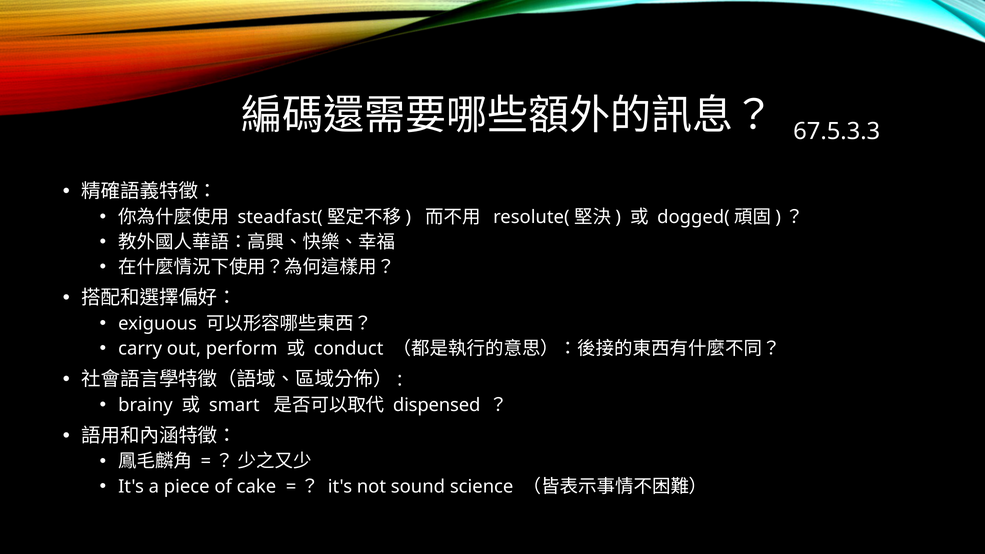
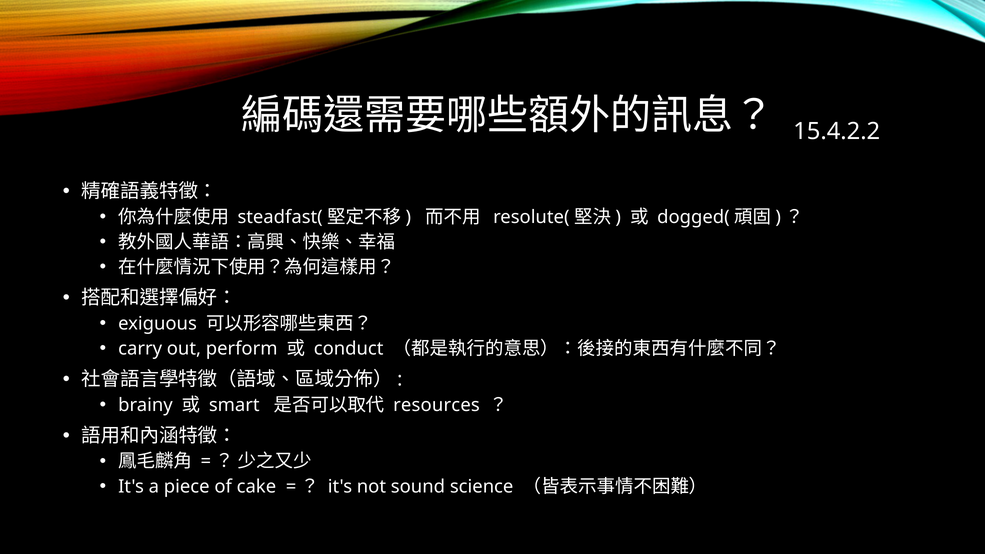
67.5.3.3: 67.5.3.3 -> 15.4.2.2 (837, 132)
dispensed: dispensed -> resources (436, 405)
